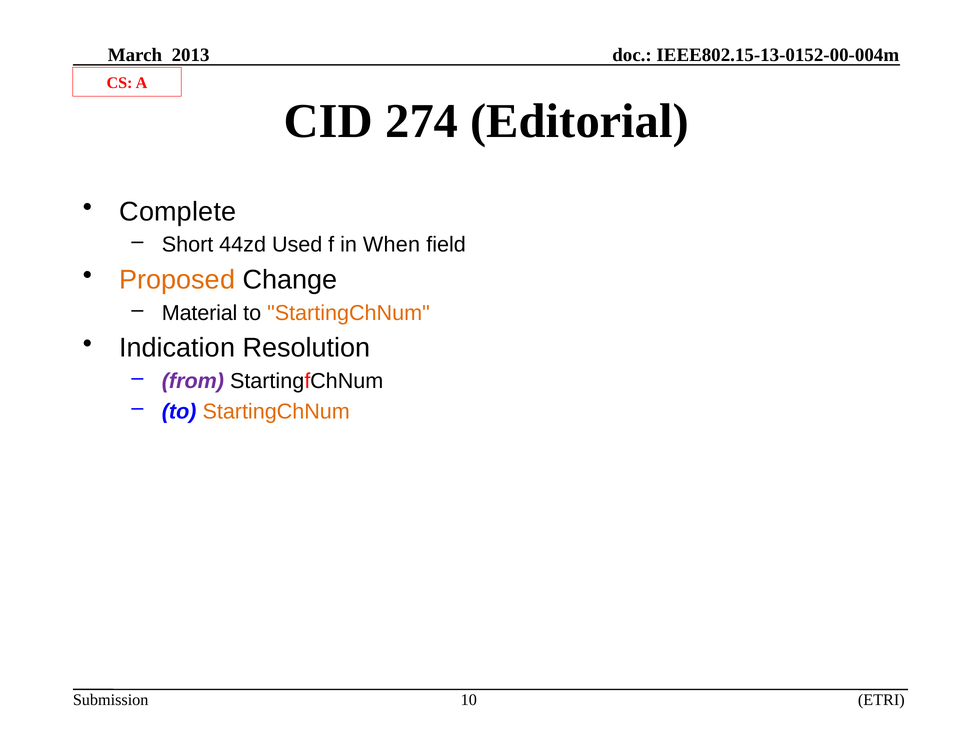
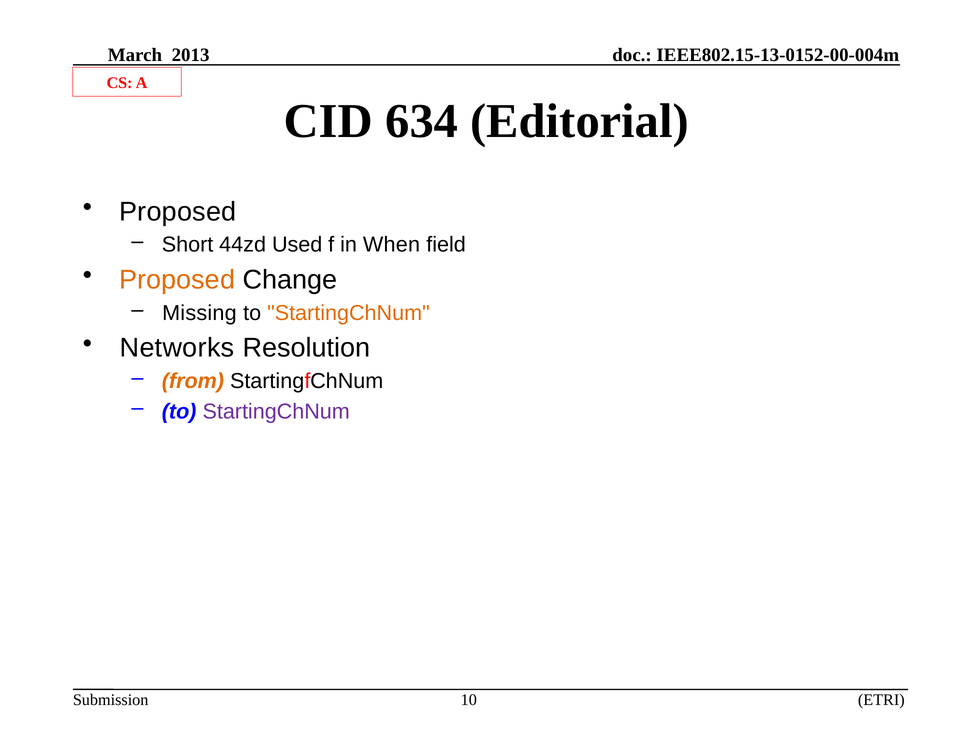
274: 274 -> 634 (422, 121)
Complete: Complete -> Proposed (178, 212)
Material: Material -> Missing (199, 313)
Indication: Indication -> Networks (177, 348)
from colour: purple -> orange (193, 381)
StartingChNum colour: orange -> purple (276, 411)
